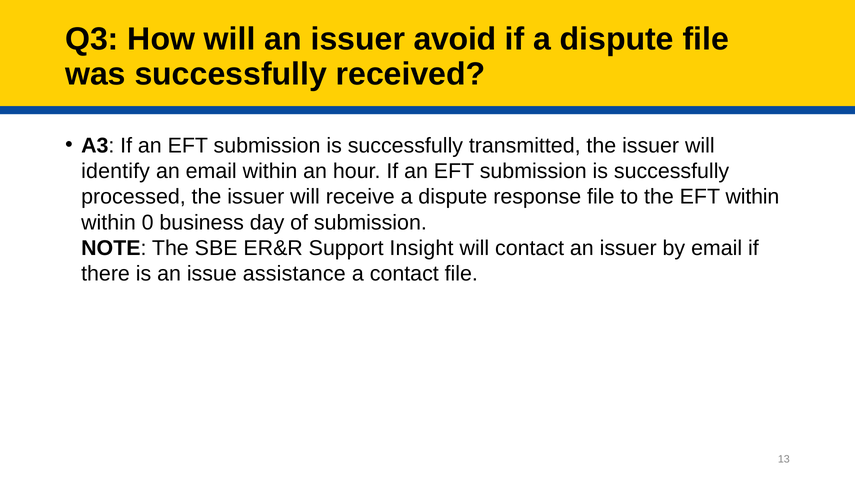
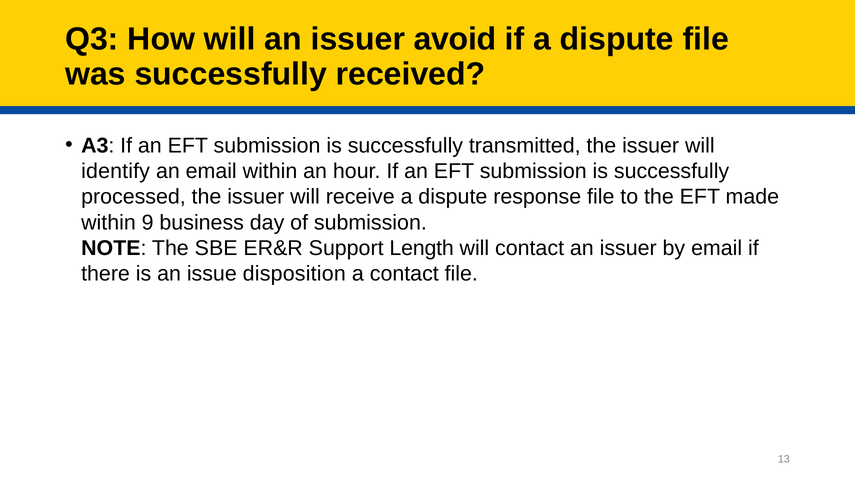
EFT within: within -> made (752, 197)
0: 0 -> 9 (148, 223)
Insight: Insight -> Length (422, 248)
assistance: assistance -> disposition (294, 274)
